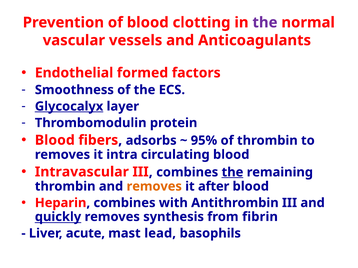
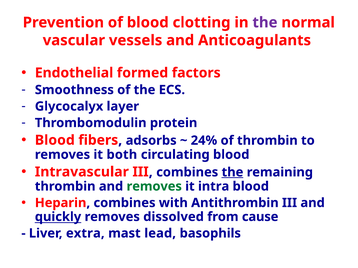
Glycocalyx underline: present -> none (69, 107)
95%: 95% -> 24% (204, 141)
intra: intra -> both (122, 155)
removes colour: orange -> green (154, 187)
after: after -> intra (214, 187)
synthesis: synthesis -> dissolved (174, 217)
fibrin: fibrin -> cause (260, 217)
acute: acute -> extra (85, 234)
